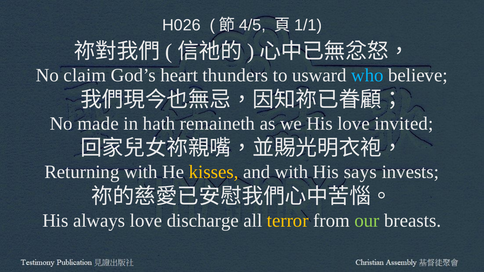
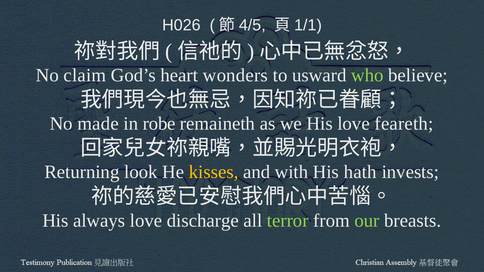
thunders: thunders -> wonders (235, 75)
who colour: light blue -> light green (367, 75)
hath: hath -> robe (159, 124)
invited: invited -> feareth (404, 124)
Returning with: with -> look (141, 172)
says: says -> hath (360, 172)
terror colour: yellow -> light green (288, 221)
